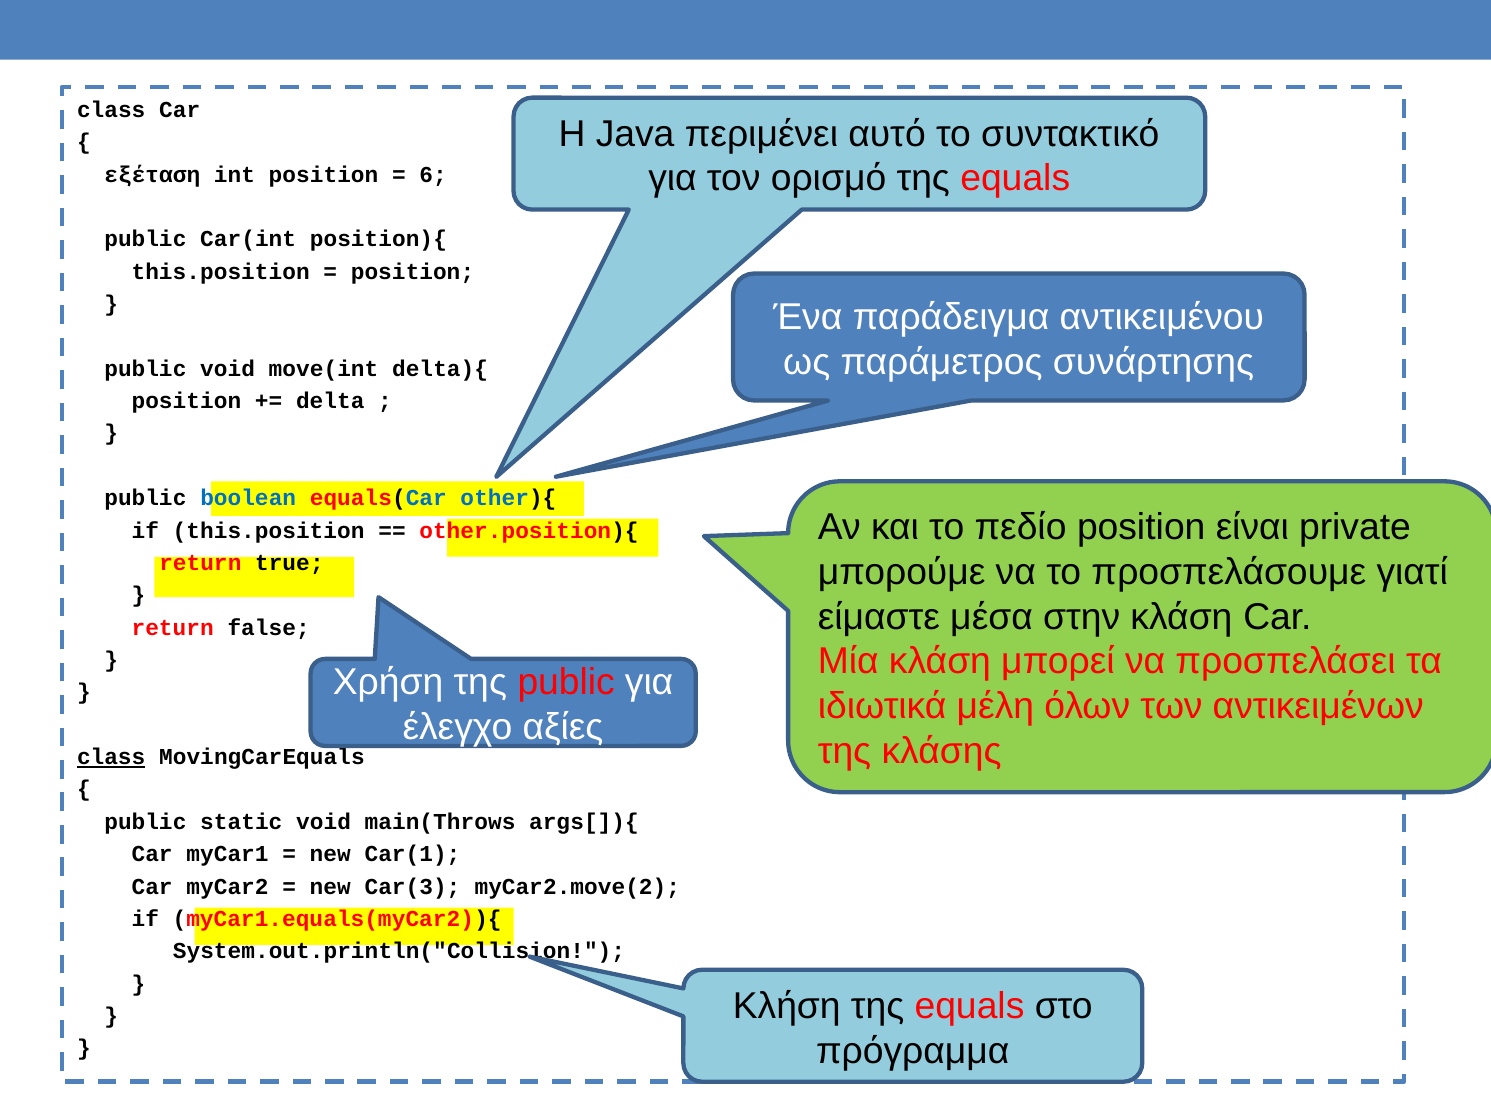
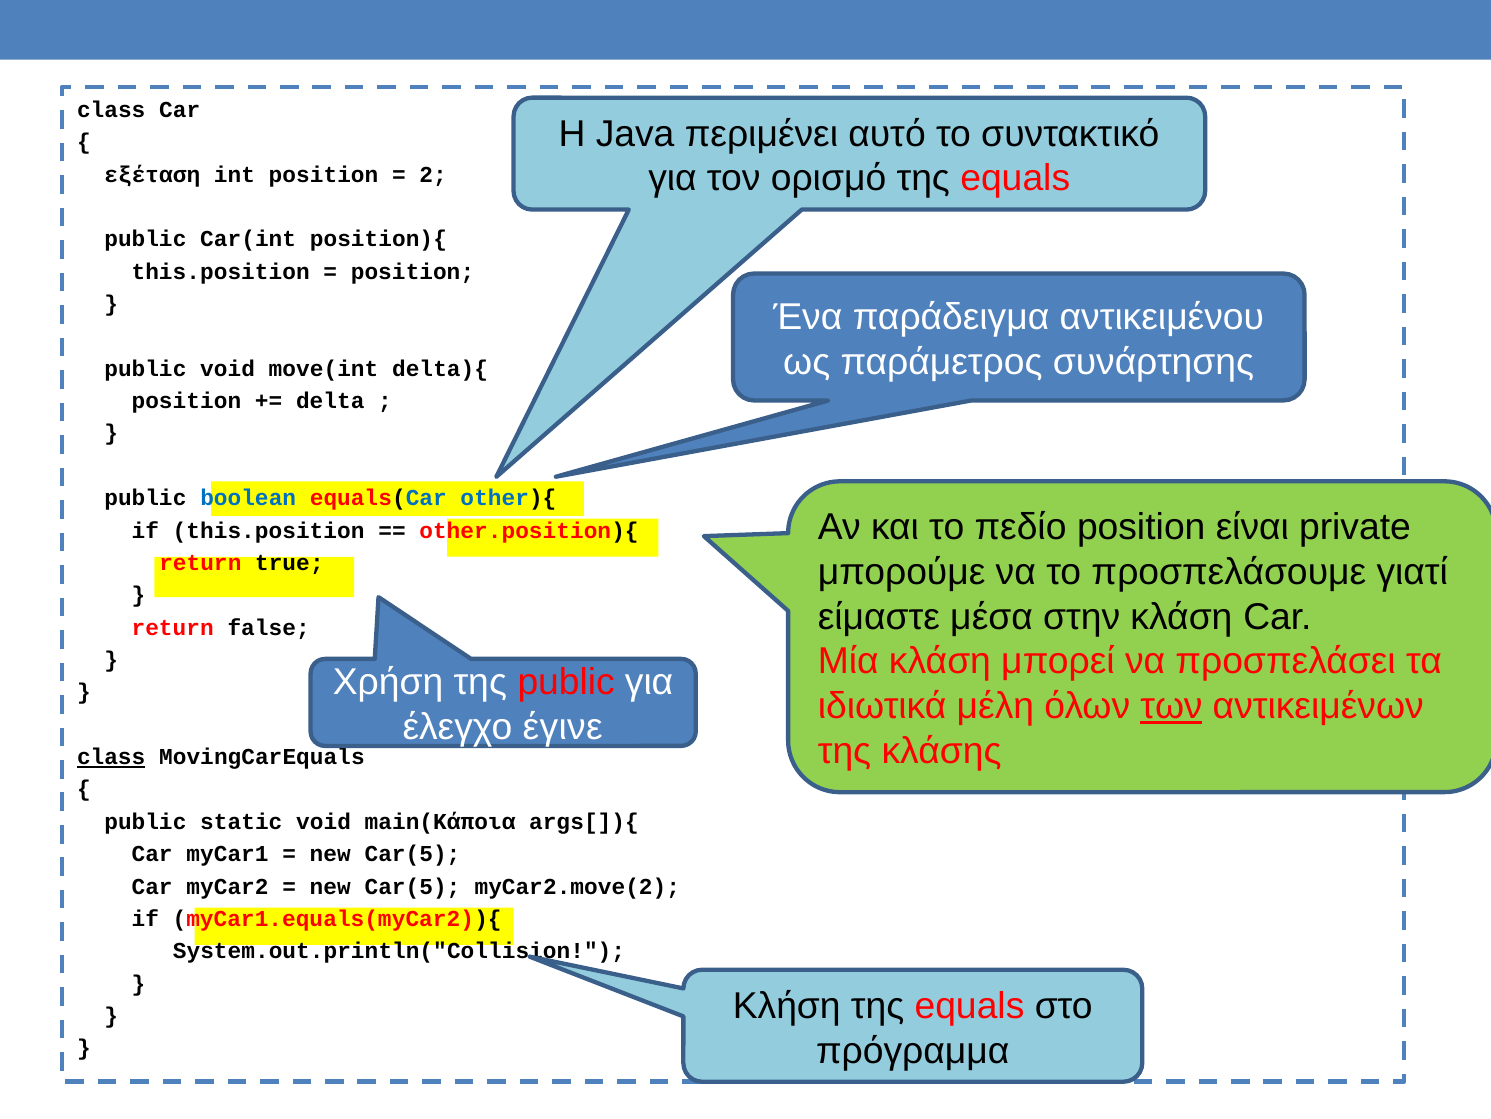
6: 6 -> 2 (433, 174)
των underline: none -> present (1172, 706)
αξίες: αξίες -> έγινε (563, 727)
main(Throws: main(Throws -> main(Κάποια (440, 821)
Car(1: Car(1 -> Car(5 (412, 854)
Car(3: Car(3 -> Car(5 (412, 886)
